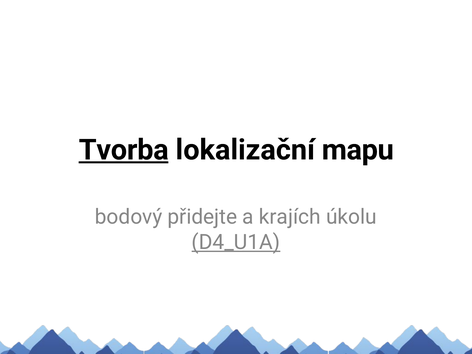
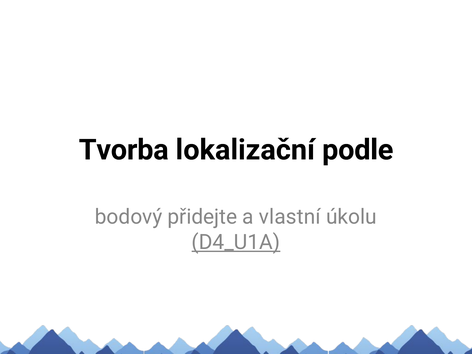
Tvorba underline: present -> none (124, 150)
mapu: mapu -> podle (358, 150)
krajích: krajích -> vlastní (290, 217)
